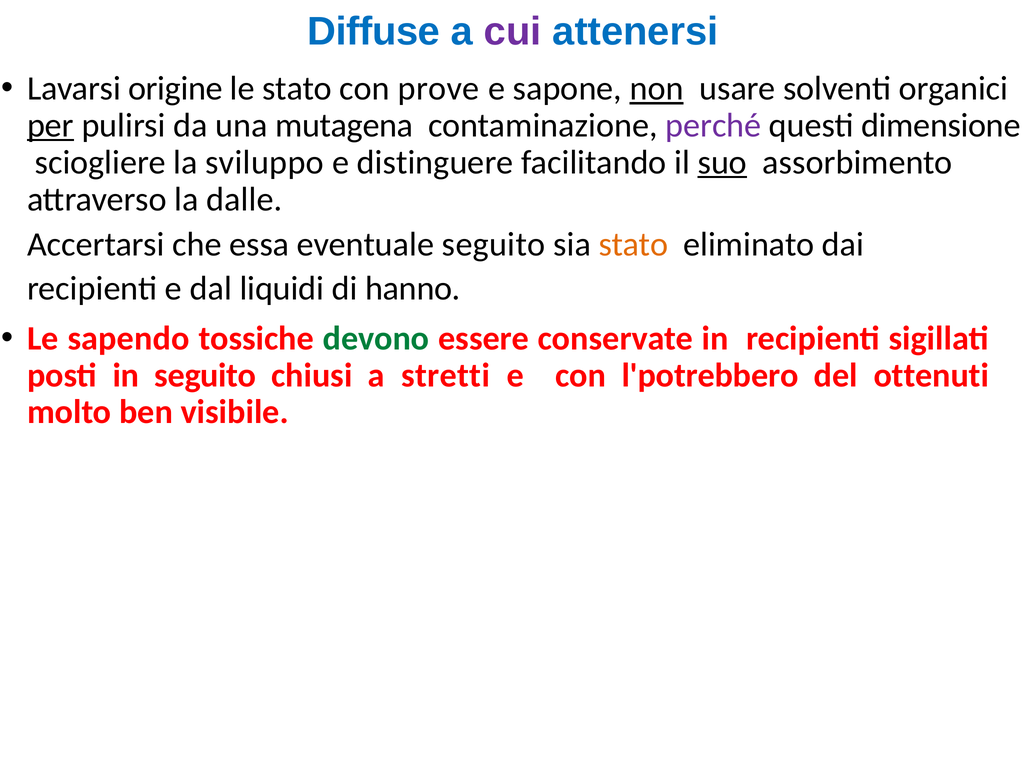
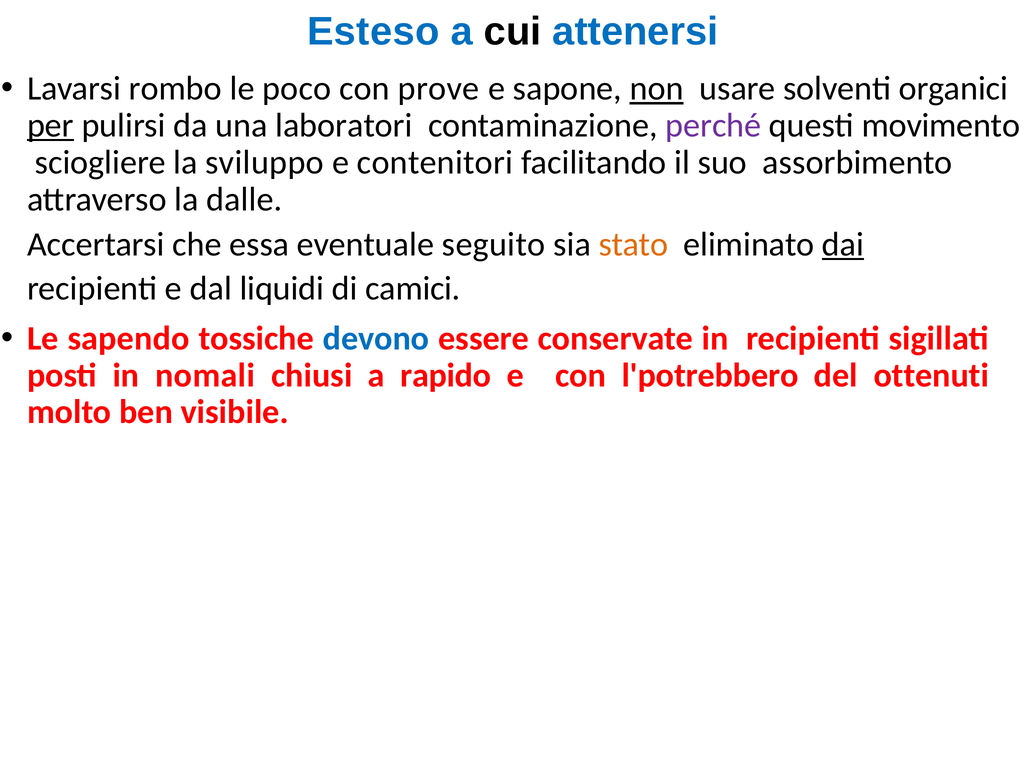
Diffuse: Diffuse -> Esteso (373, 32)
cui colour: purple -> black (513, 32)
origine: origine -> rombo (175, 89)
le stato: stato -> poco (297, 89)
mutagena: mutagena -> laboratori (344, 126)
dimensione: dimensione -> movimento (941, 126)
distinguere: distinguere -> contenitori (435, 162)
suo underline: present -> none (722, 162)
dai underline: none -> present (843, 245)
hanno: hanno -> camici (413, 288)
devono colour: green -> blue (376, 339)
in seguito: seguito -> nomali (205, 376)
stretti: stretti -> rapido (446, 376)
